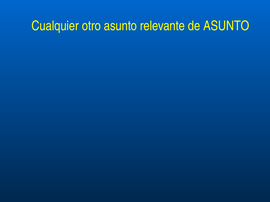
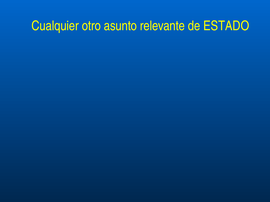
de ASUNTO: ASUNTO -> ESTADO (226, 26)
